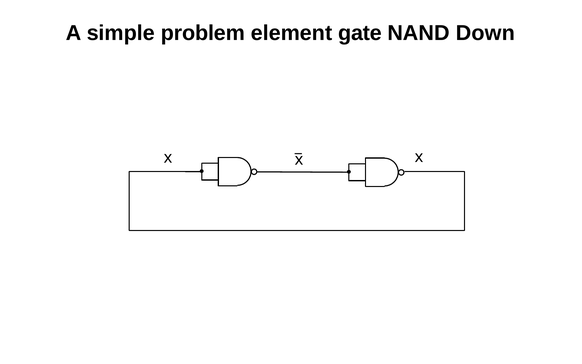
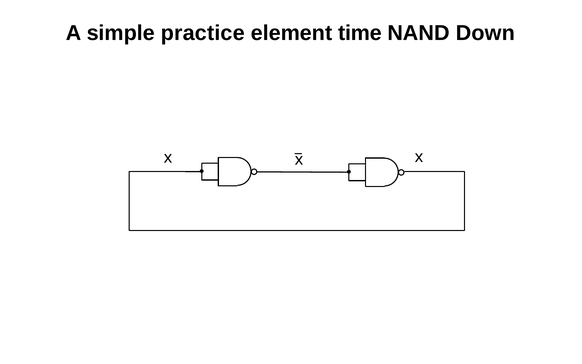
problem: problem -> practice (203, 33)
gate: gate -> time (360, 33)
